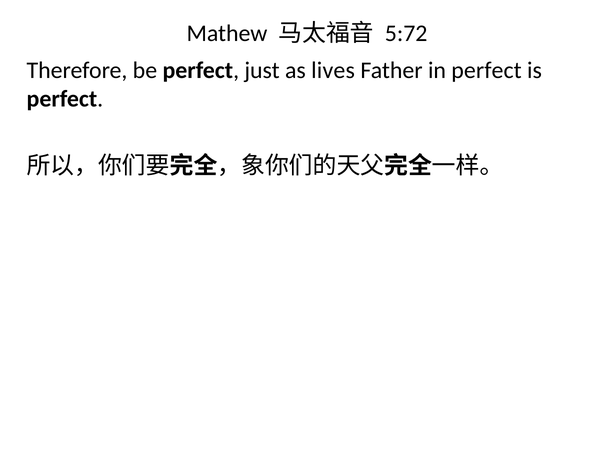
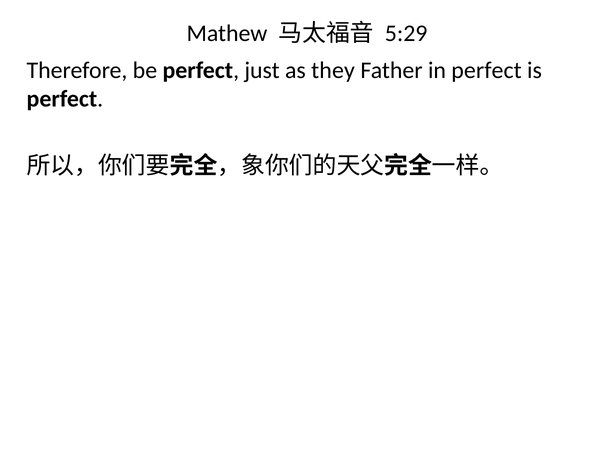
5:72: 5:72 -> 5:29 (406, 33)
lives: lives -> they (333, 70)
